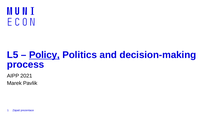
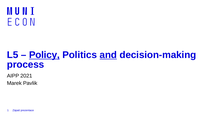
and underline: none -> present (108, 55)
